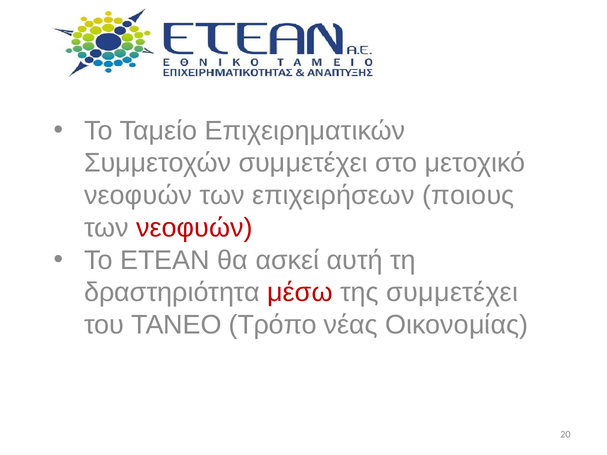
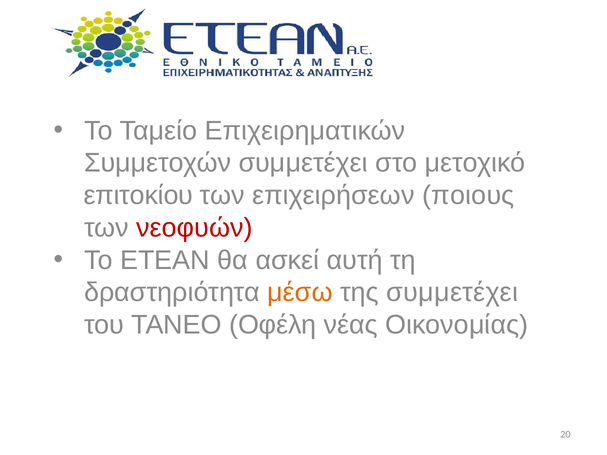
νεοφυών: νεοφυών -> επιτοκίου (138, 196)
μέσω colour: red -> orange (300, 293)
Τρόπο: Τρόπο -> Οφέλη (273, 325)
